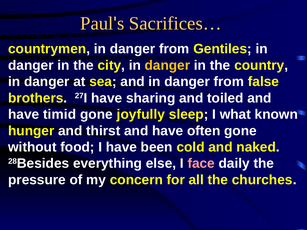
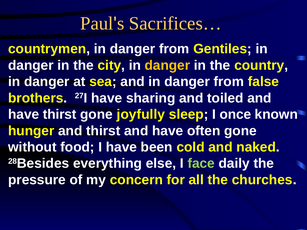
have timid: timid -> thirst (60, 115)
what: what -> once (235, 115)
face colour: pink -> light green (201, 164)
